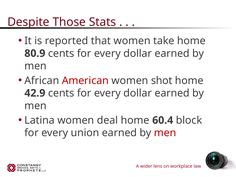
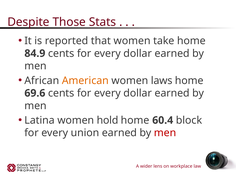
80.9: 80.9 -> 84.9 (35, 53)
American colour: red -> orange (85, 81)
shot: shot -> laws (162, 81)
42.9: 42.9 -> 69.6 (35, 93)
deal: deal -> hold (108, 120)
